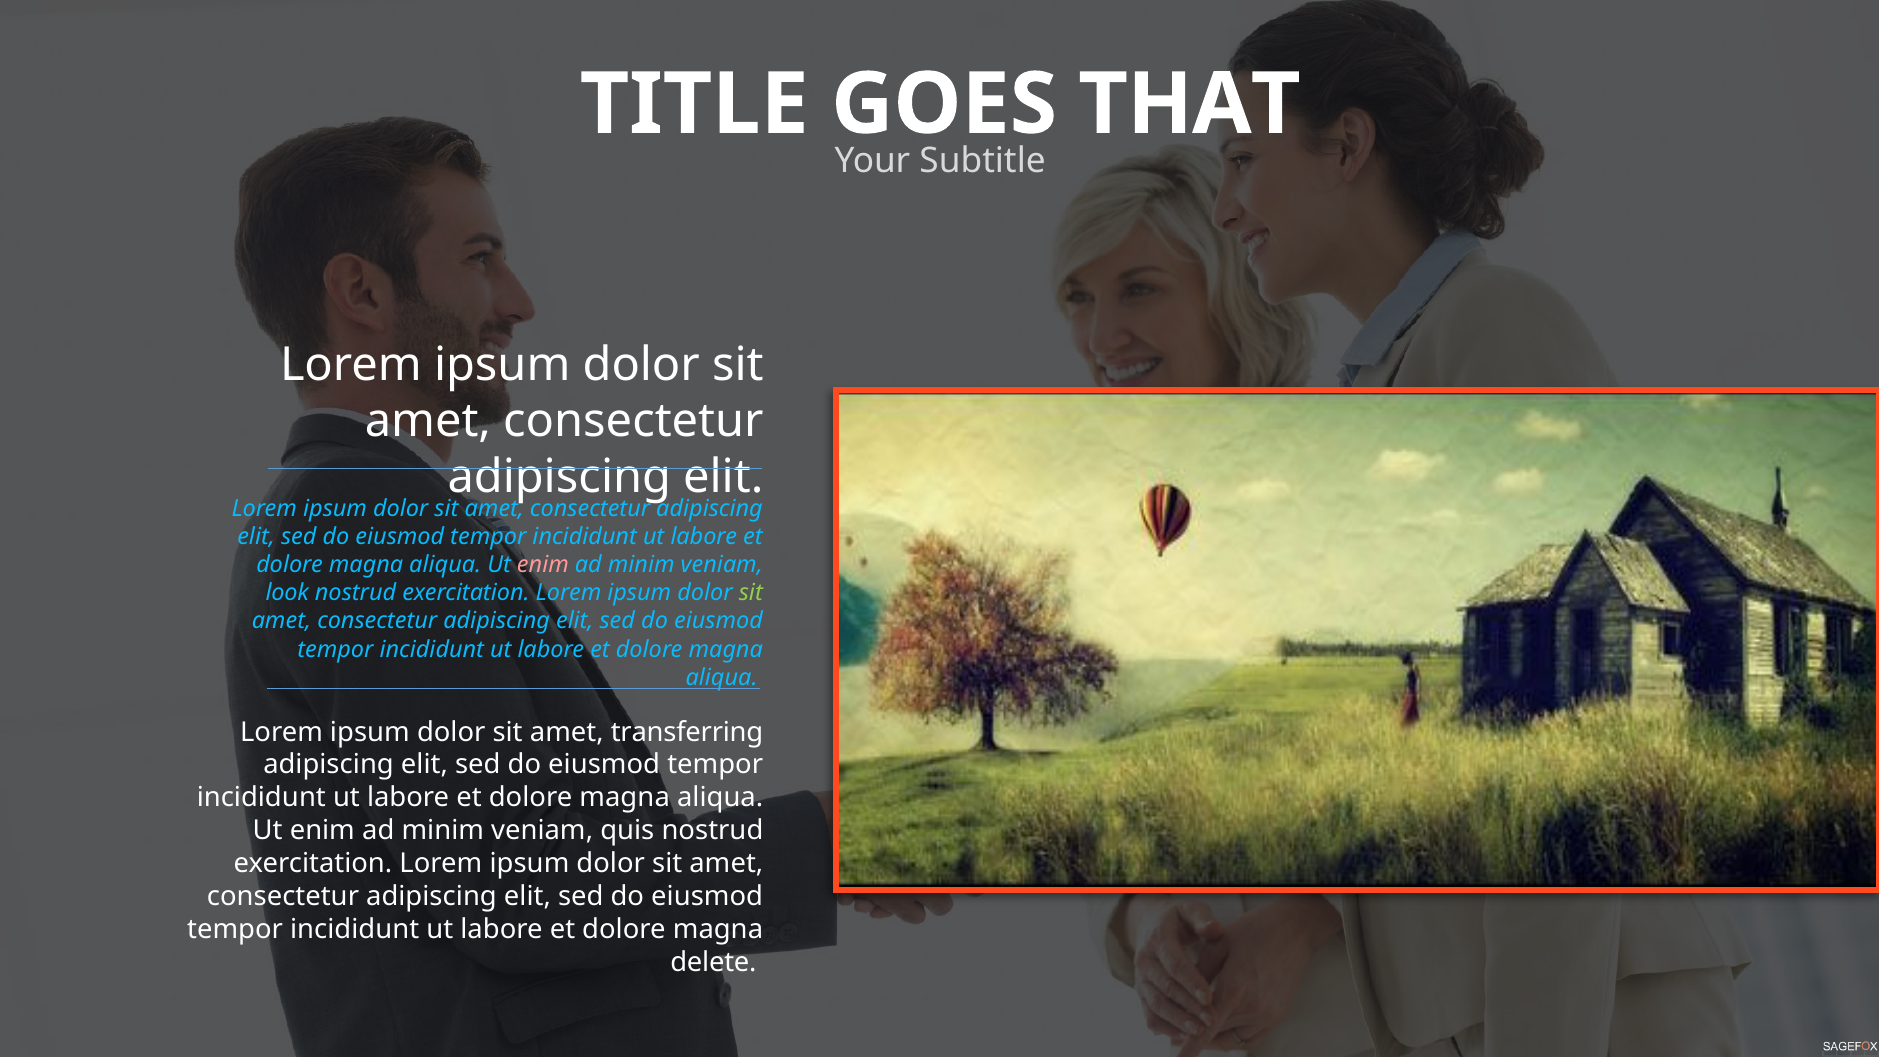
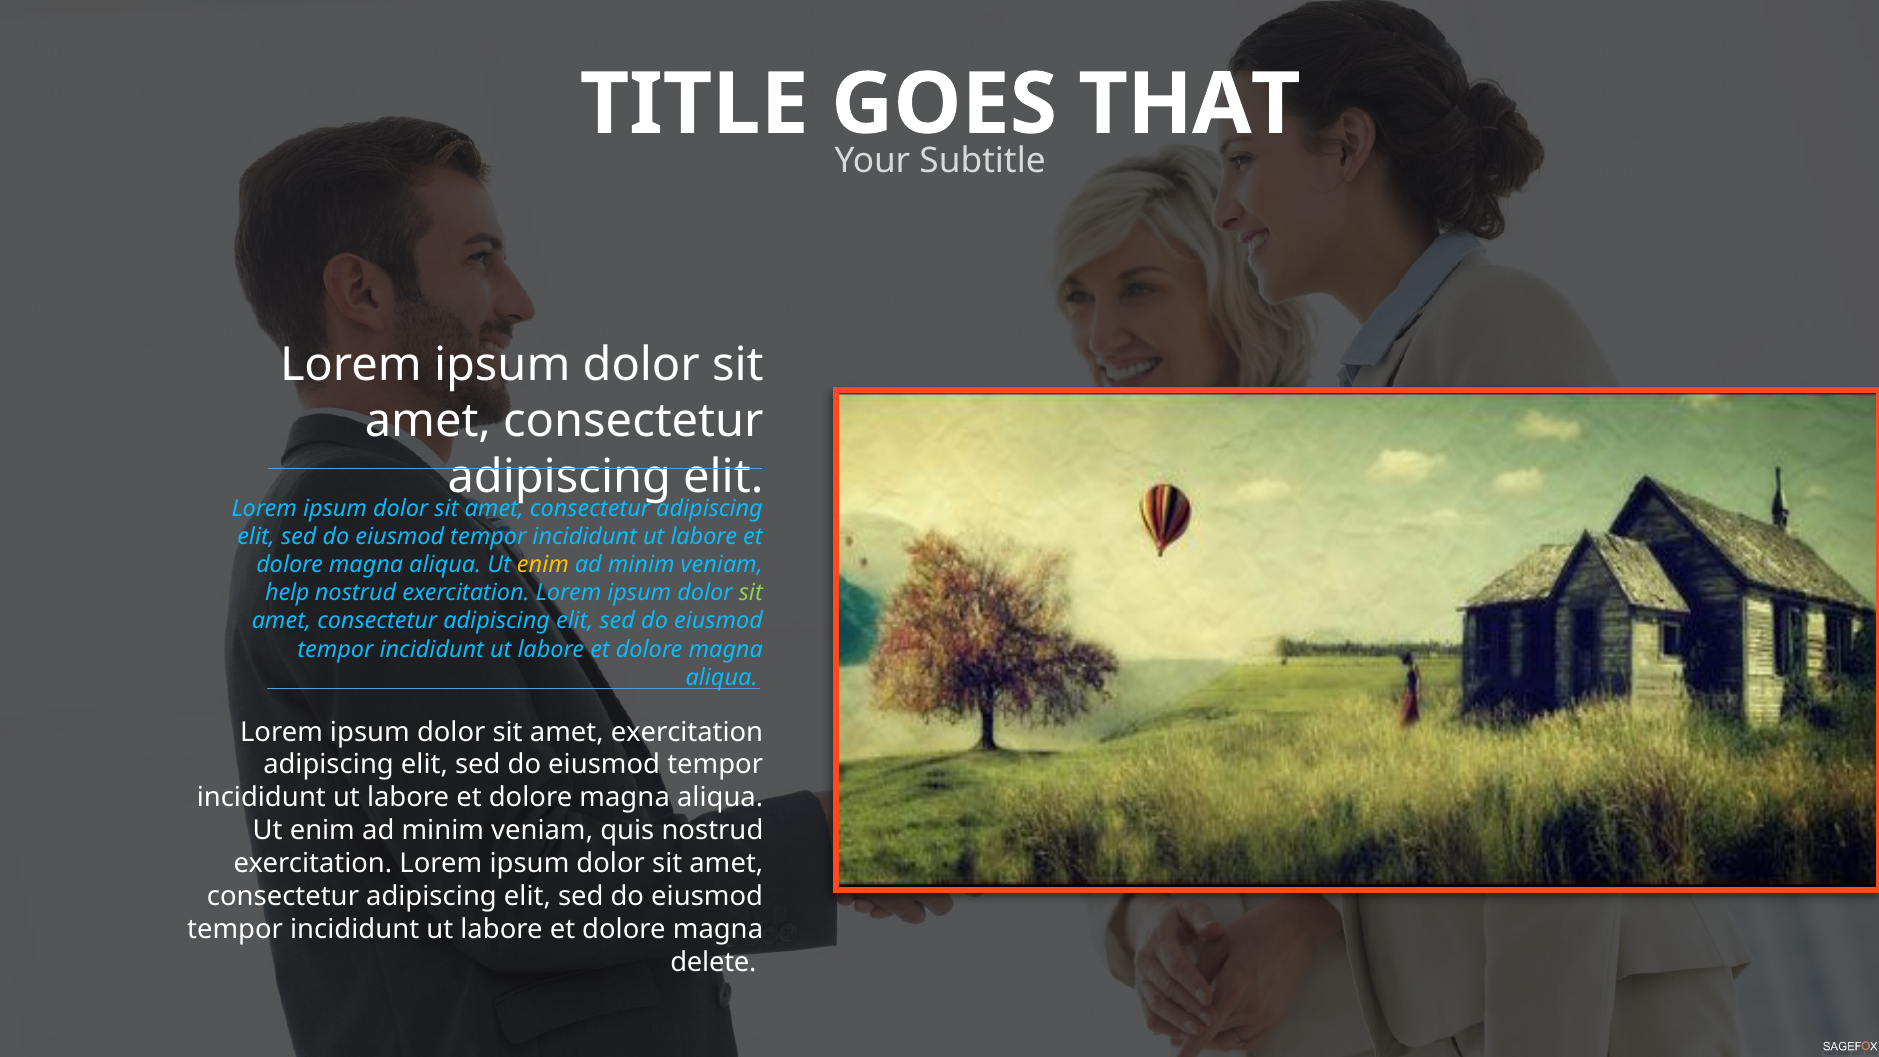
enim colour: pink -> yellow (543, 565)
look: look -> help (287, 593)
amet transferring: transferring -> exercitation (687, 732)
